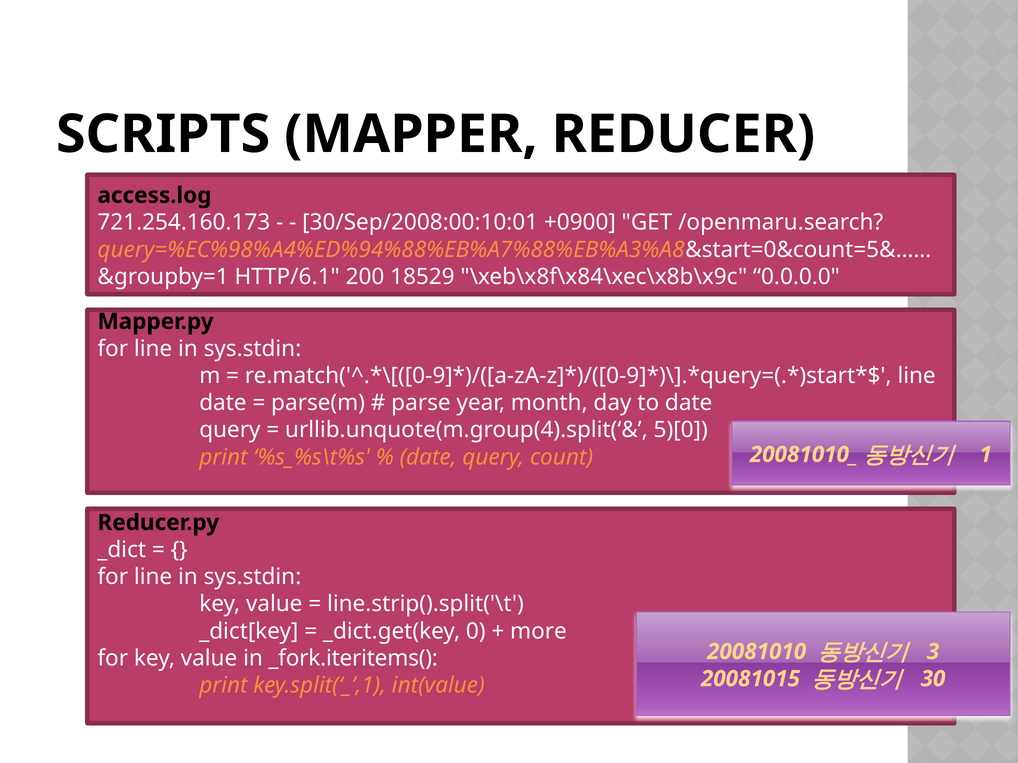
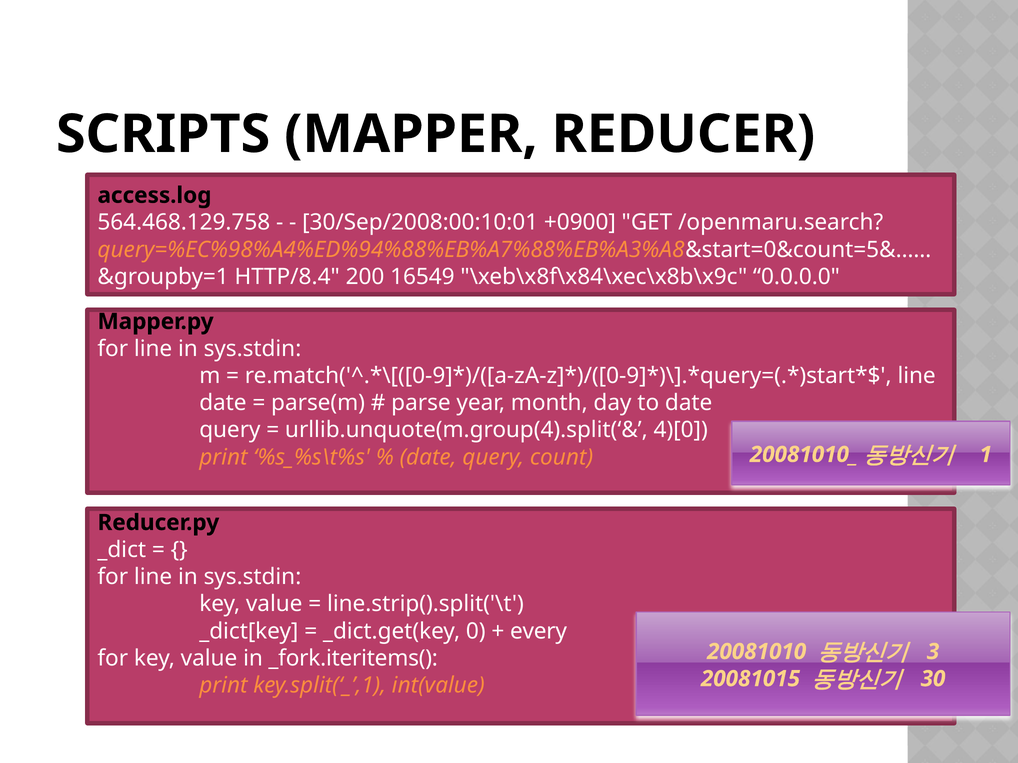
721.254.160.173: 721.254.160.173 -> 564.468.129.758 (184, 223)
HTTP/6.1: HTTP/6.1 -> HTTP/8.4 (287, 277)
18529: 18529 -> 16549 (422, 277)
5)[0: 5)[0 -> 4)[0 (681, 430)
more: more -> every (539, 631)
